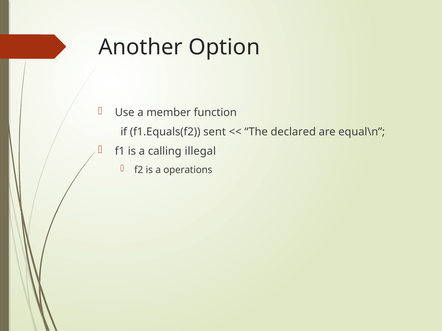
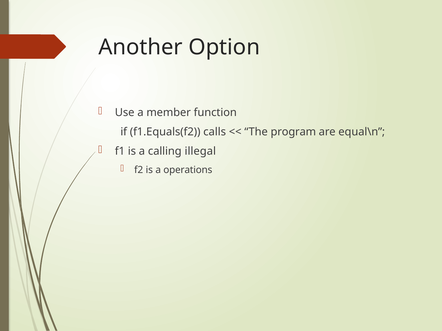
sent: sent -> calls (215, 132)
declared: declared -> program (293, 132)
